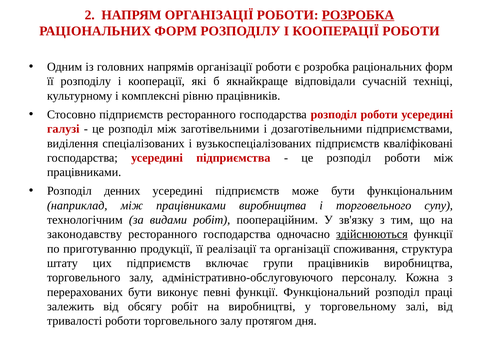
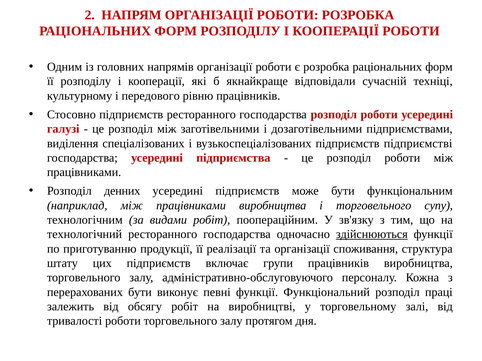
РОЗРОБКА underline: present -> none (358, 15)
комплексні: комплексні -> передового (151, 96)
кваліфіковані: кваліфіковані -> підприємстві (418, 144)
законодавству: законодавству -> технологічний (85, 235)
